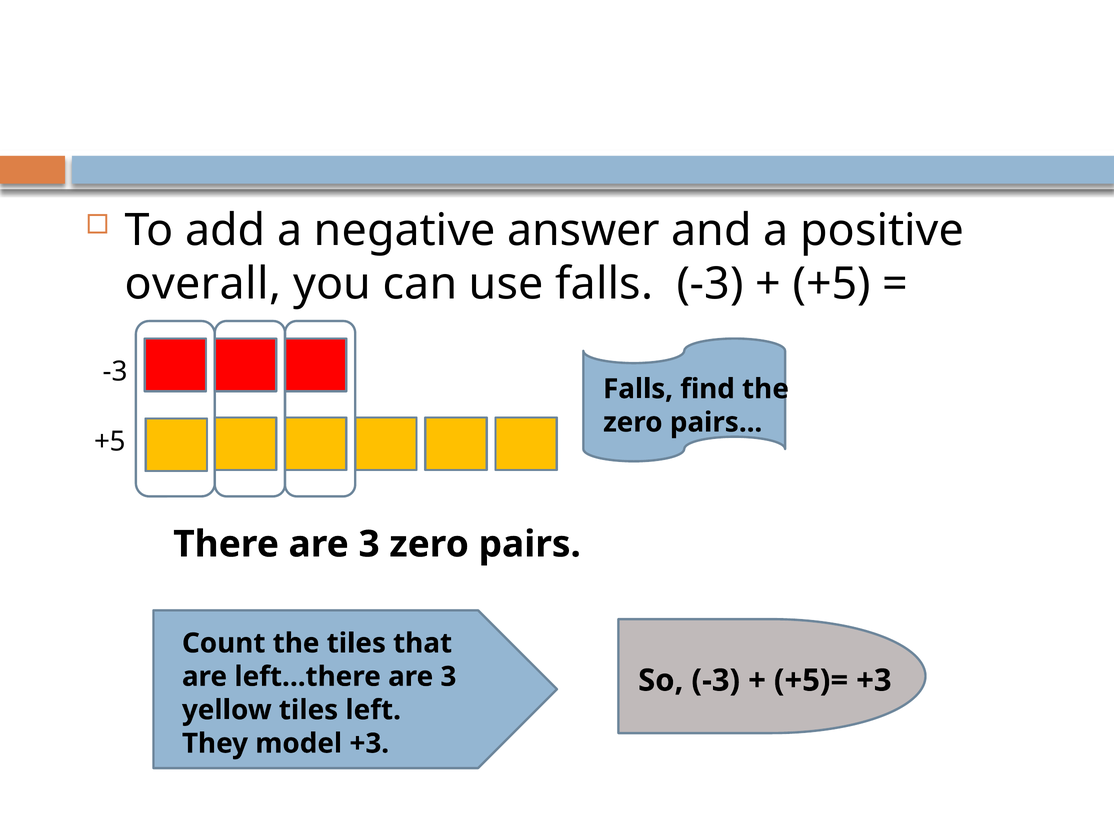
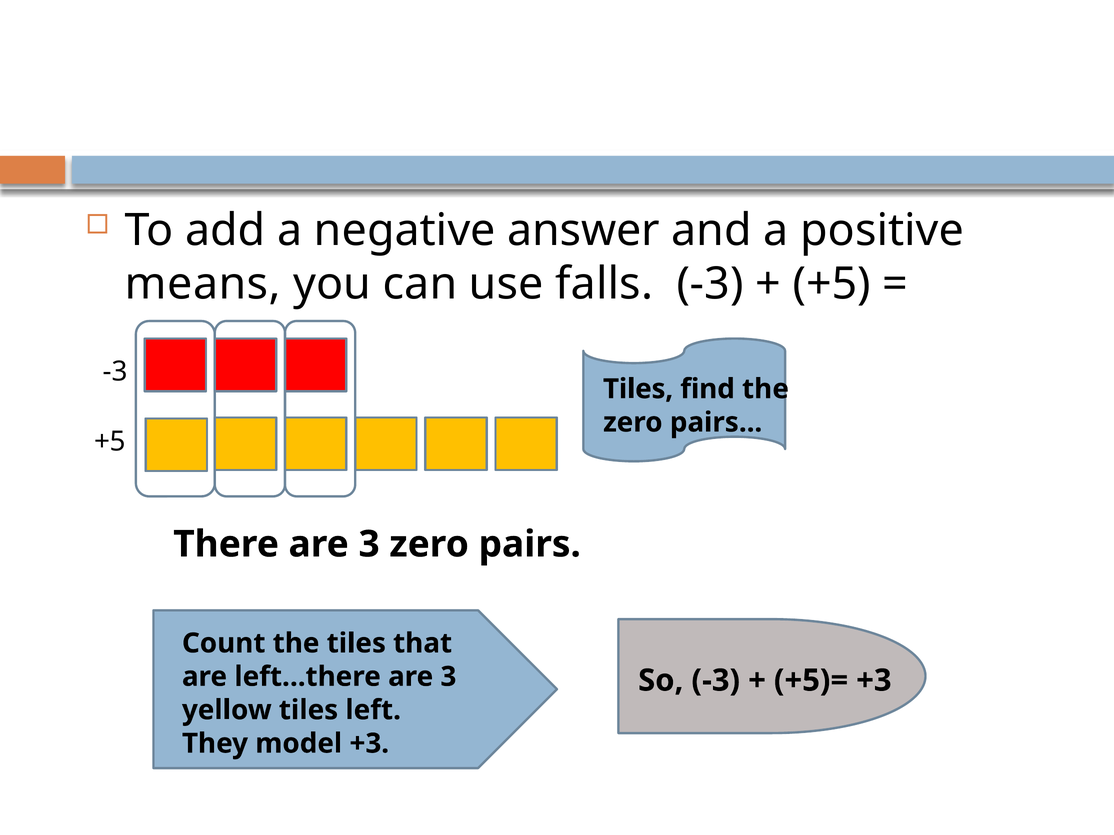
overall: overall -> means (203, 284)
Falls: Falls -> Tiles (638, 389)
